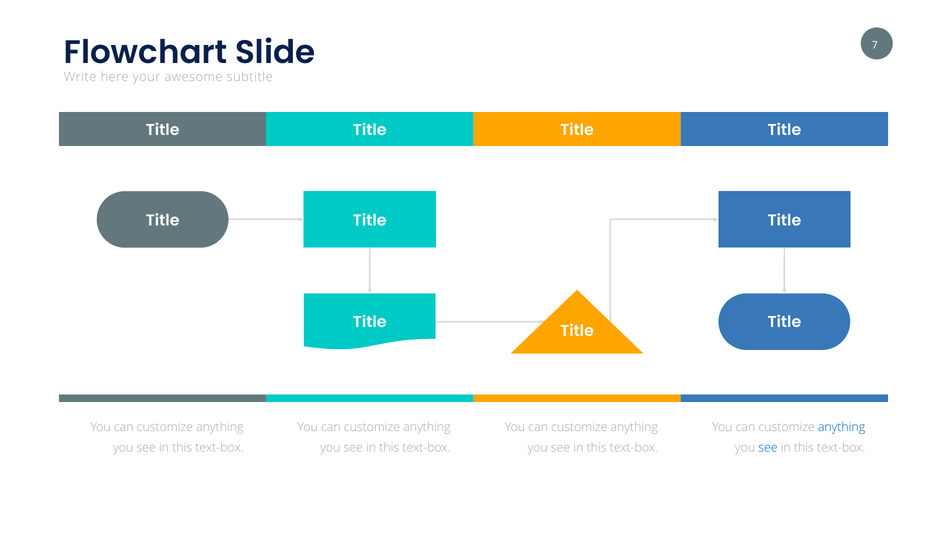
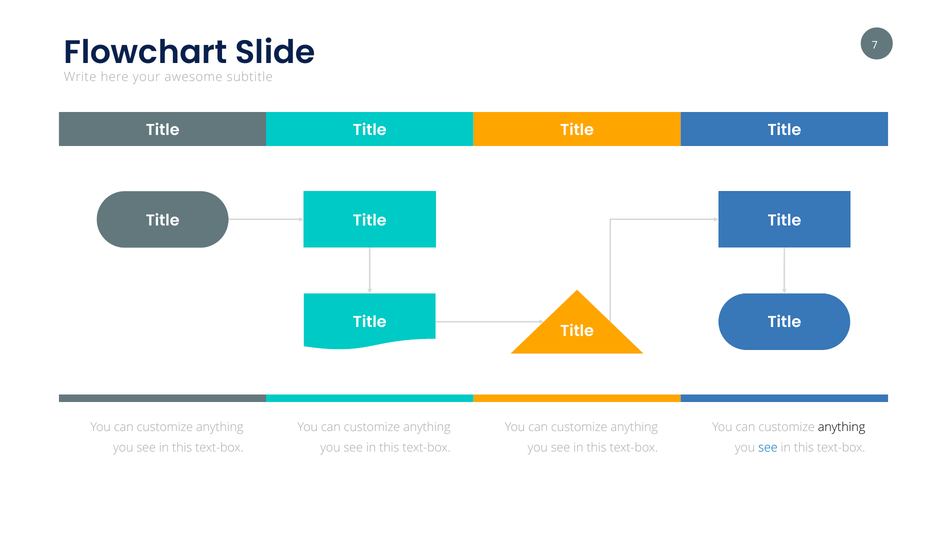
anything colour: blue -> black (842, 427)
